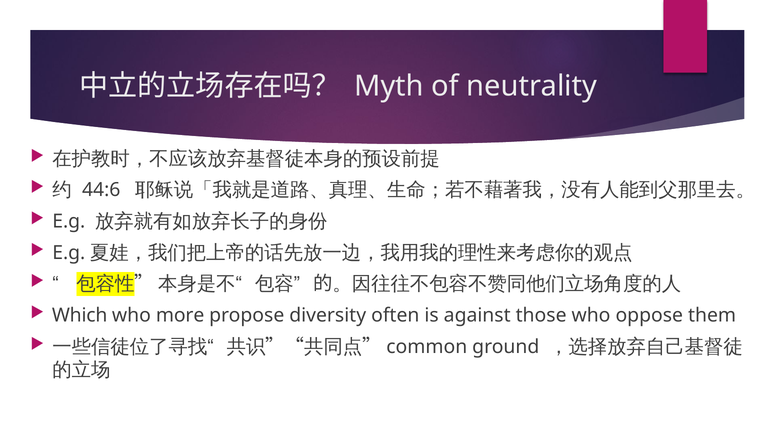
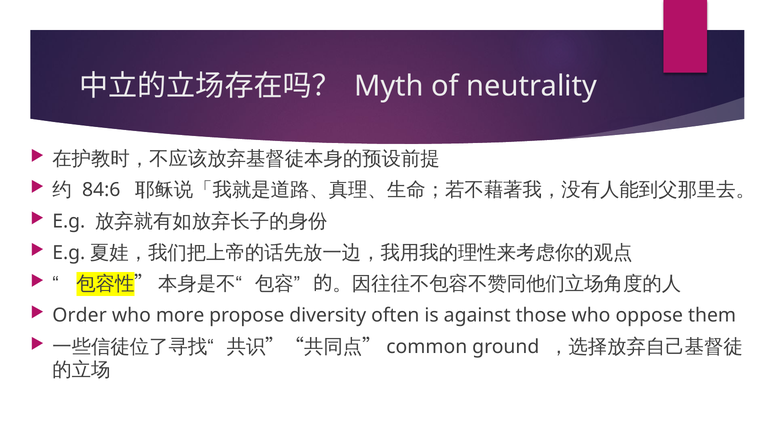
44:6: 44:6 -> 84:6 (101, 190)
Which: Which -> Order (80, 315)
